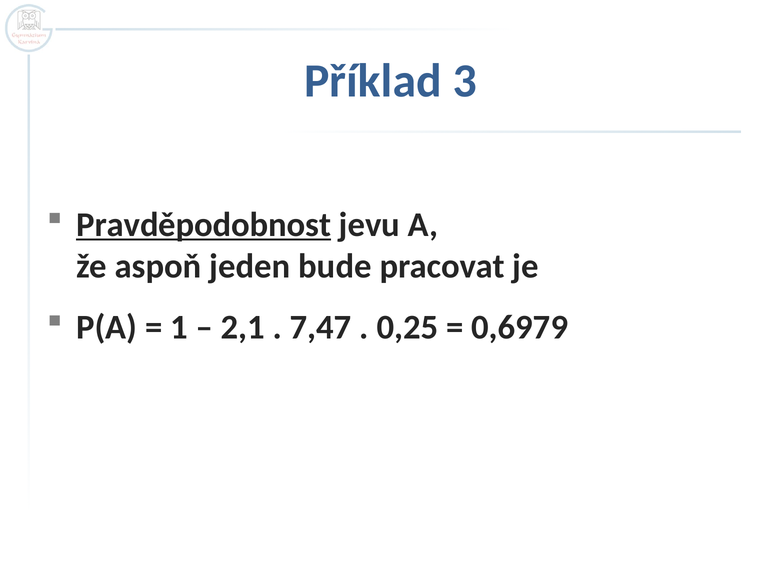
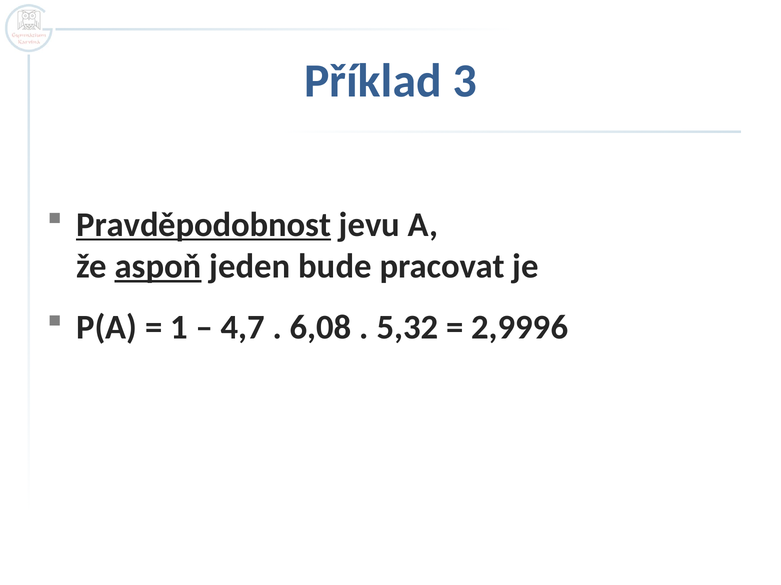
aspoň underline: none -> present (158, 267)
2,1: 2,1 -> 4,7 (243, 328)
7,47: 7,47 -> 6,08 (321, 328)
0,25: 0,25 -> 5,32 (407, 328)
0,6979: 0,6979 -> 2,9996 (520, 328)
